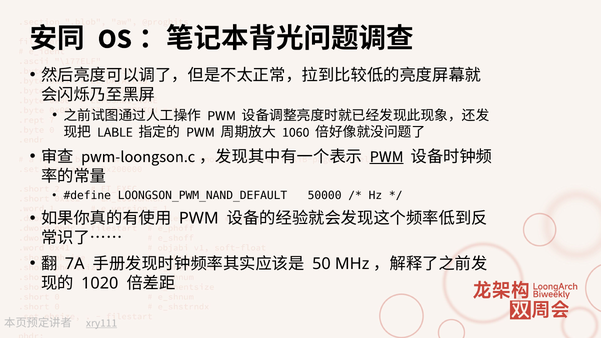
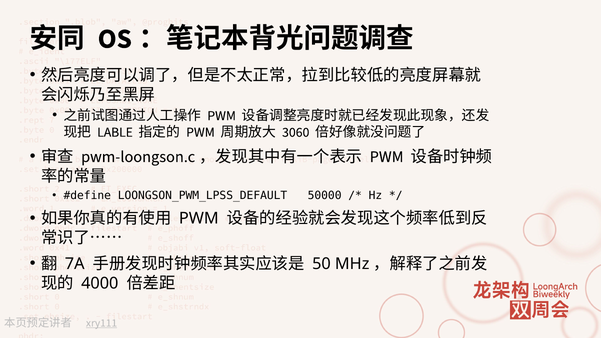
1060: 1060 -> 3060 (296, 132)
PWM underline: present -> none (387, 157)
LOONGSON_PWM_NAND_DEFAULT: LOONGSON_PWM_NAND_DEFAULT -> LOONGSON_PWM_LPSS_DEFAULT (203, 195)
1020: 1020 -> 4000 (100, 283)
